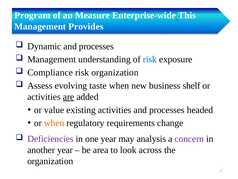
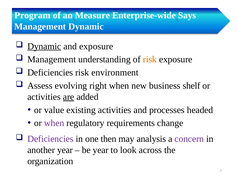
This: This -> Says (187, 15)
Management Provides: Provides -> Dynamic (86, 26)
Dynamic underline: none -> present (44, 46)
processes: processes -> exposure (96, 46)
risk colour: blue -> orange (150, 59)
Compliance: Compliance -> Deficiencies (50, 72)
risk organization: organization -> environment (115, 72)
taste: taste -> right (98, 85)
when colour: orange -> purple (54, 123)
one year: year -> then (109, 138)
be area: area -> year (101, 150)
